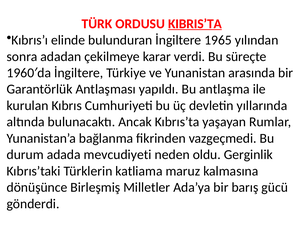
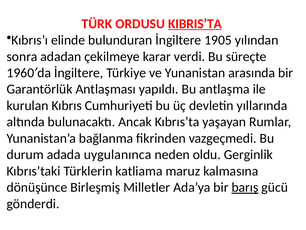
1965: 1965 -> 1905 (218, 40)
mevcudiyeti: mevcudiyeti -> uygulanınca (118, 154)
barış underline: none -> present (245, 187)
